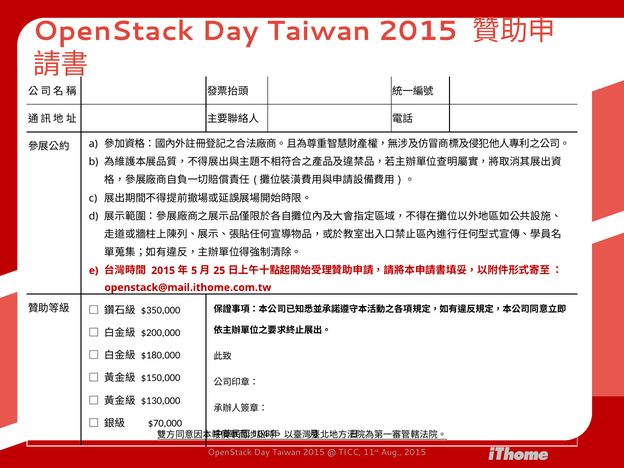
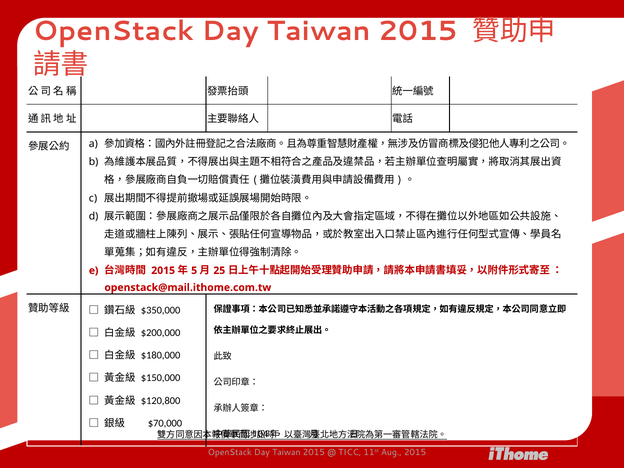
$130,000: $130,000 -> $120,800 (161, 401)
